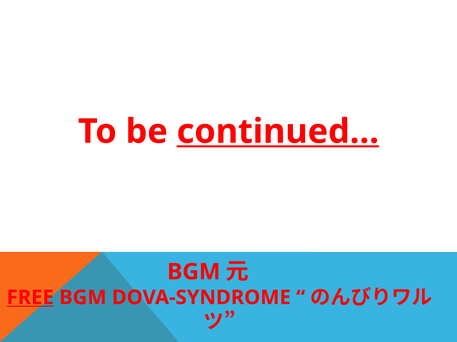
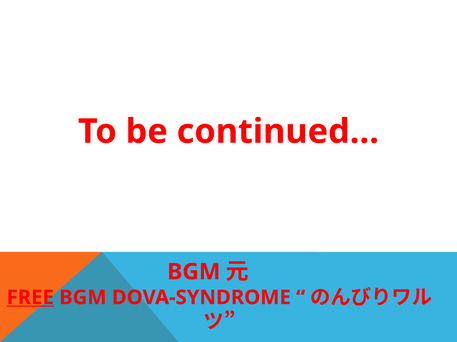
continued… underline: present -> none (278, 132)
